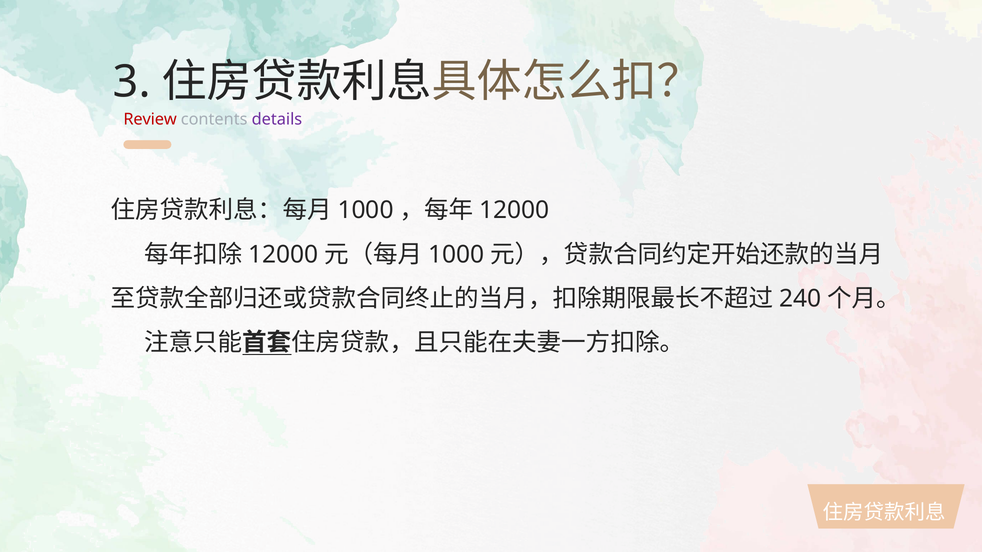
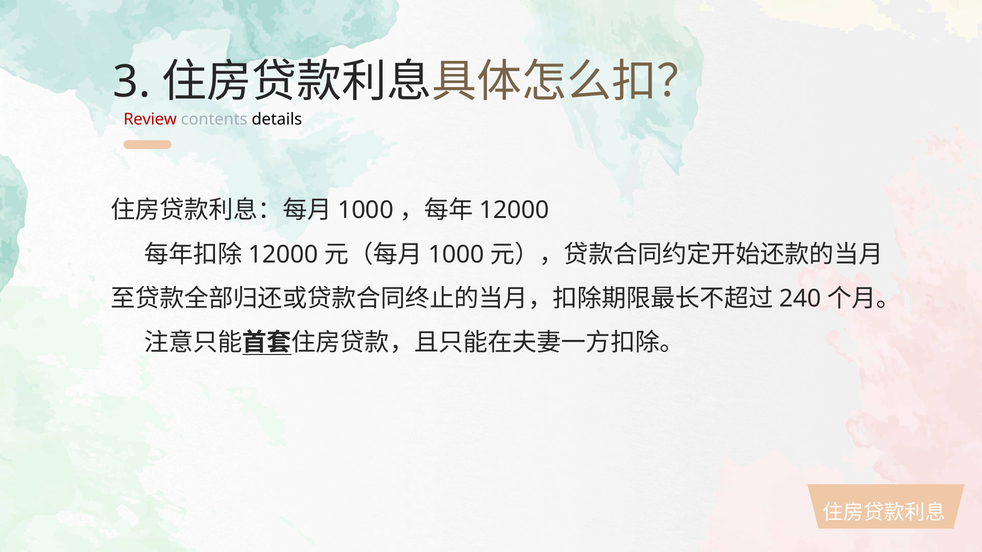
details colour: purple -> black (277, 119)
